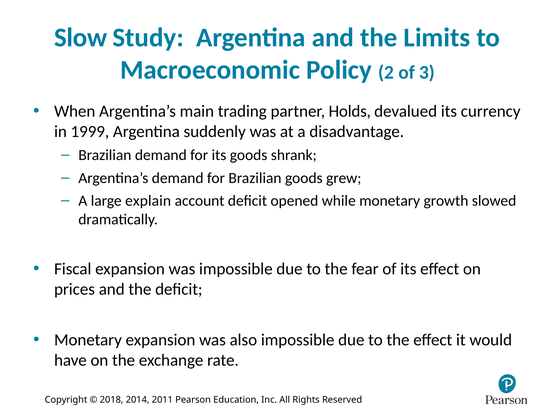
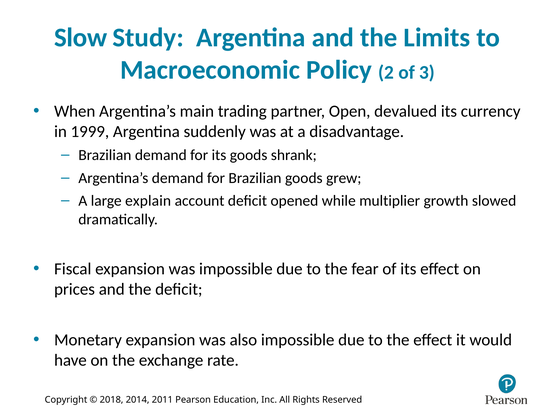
Holds: Holds -> Open (350, 111)
while monetary: monetary -> multiplier (390, 201)
